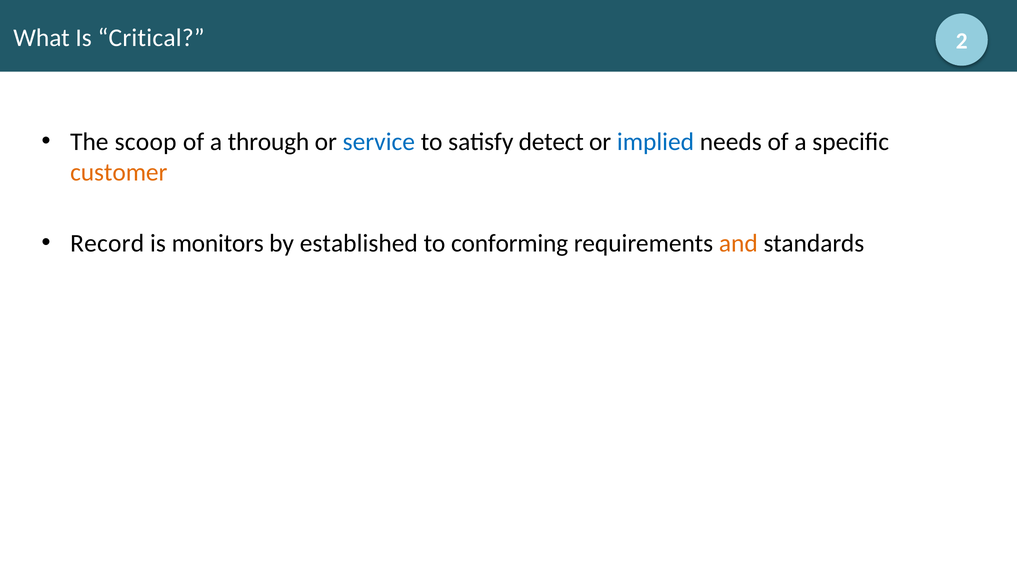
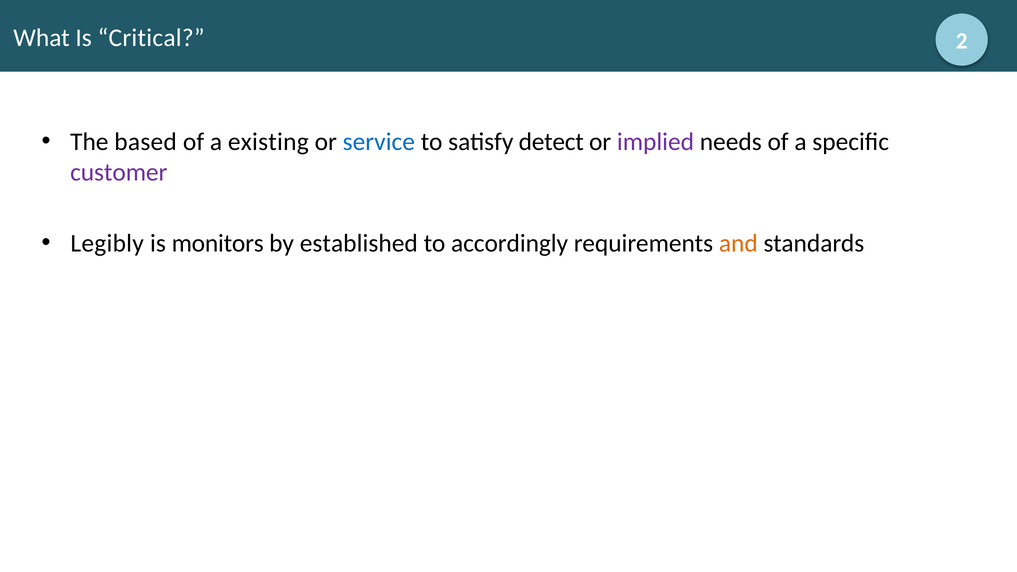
scoop: scoop -> based (146, 142)
through: through -> existing (268, 142)
implied colour: blue -> purple (656, 142)
customer colour: orange -> purple (119, 172)
Record: Record -> Legibly (107, 243)
conforming: conforming -> accordingly (510, 243)
